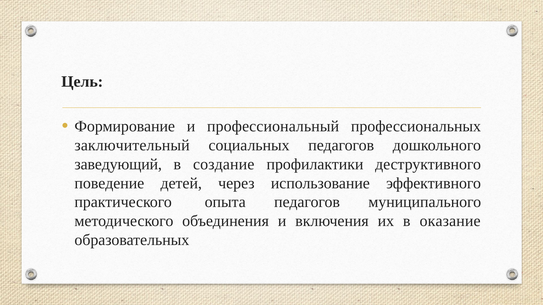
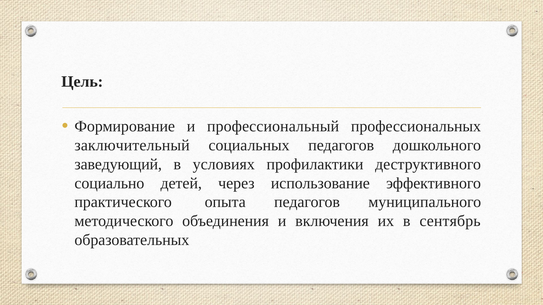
создание: создание -> условиях (224, 164)
поведение: поведение -> социально (109, 183)
оказание: оказание -> сентябрь (450, 221)
